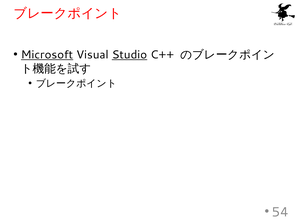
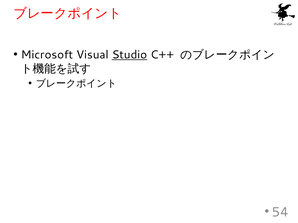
Microsoft underline: present -> none (47, 55)
